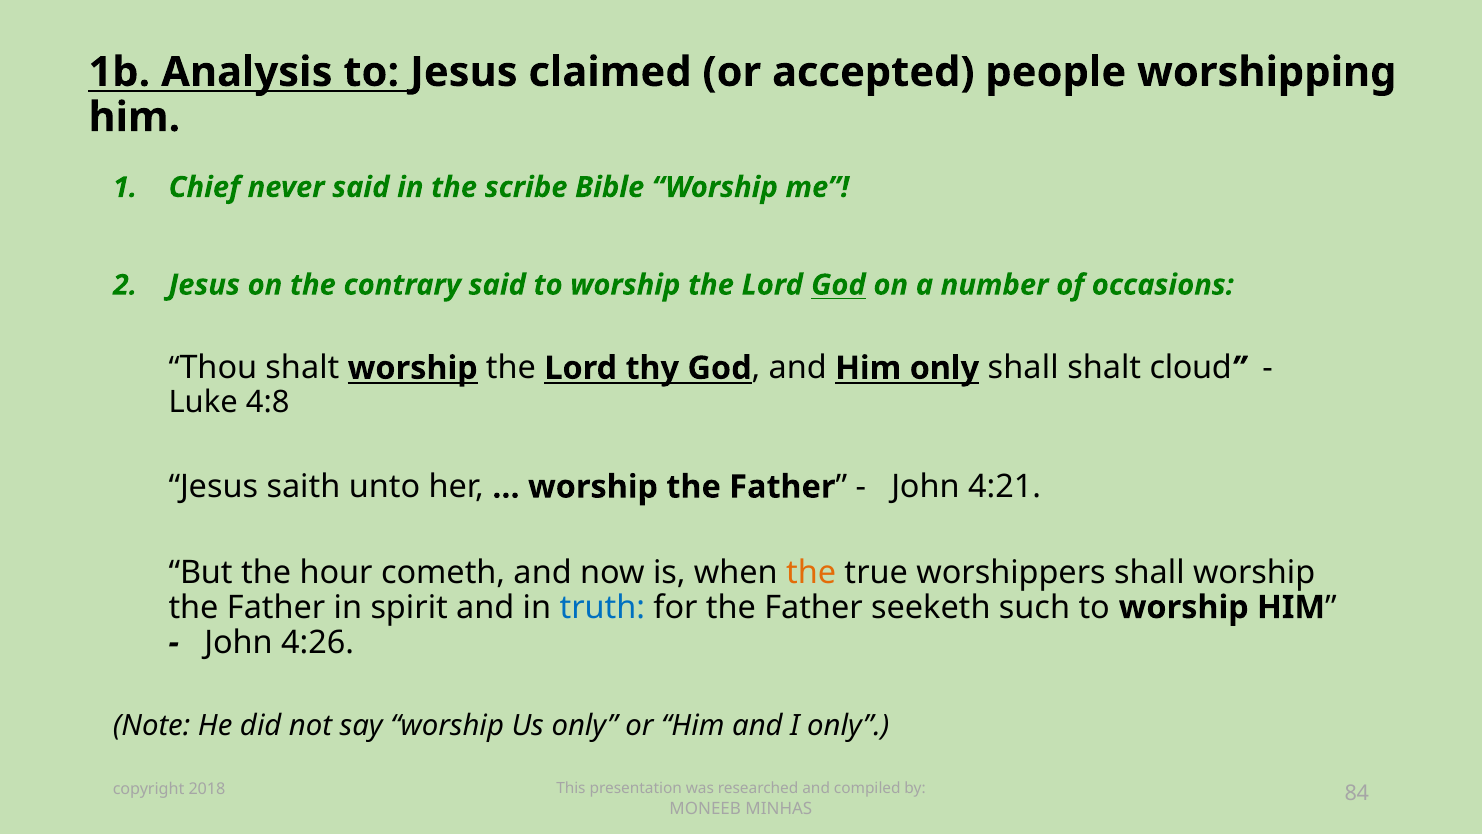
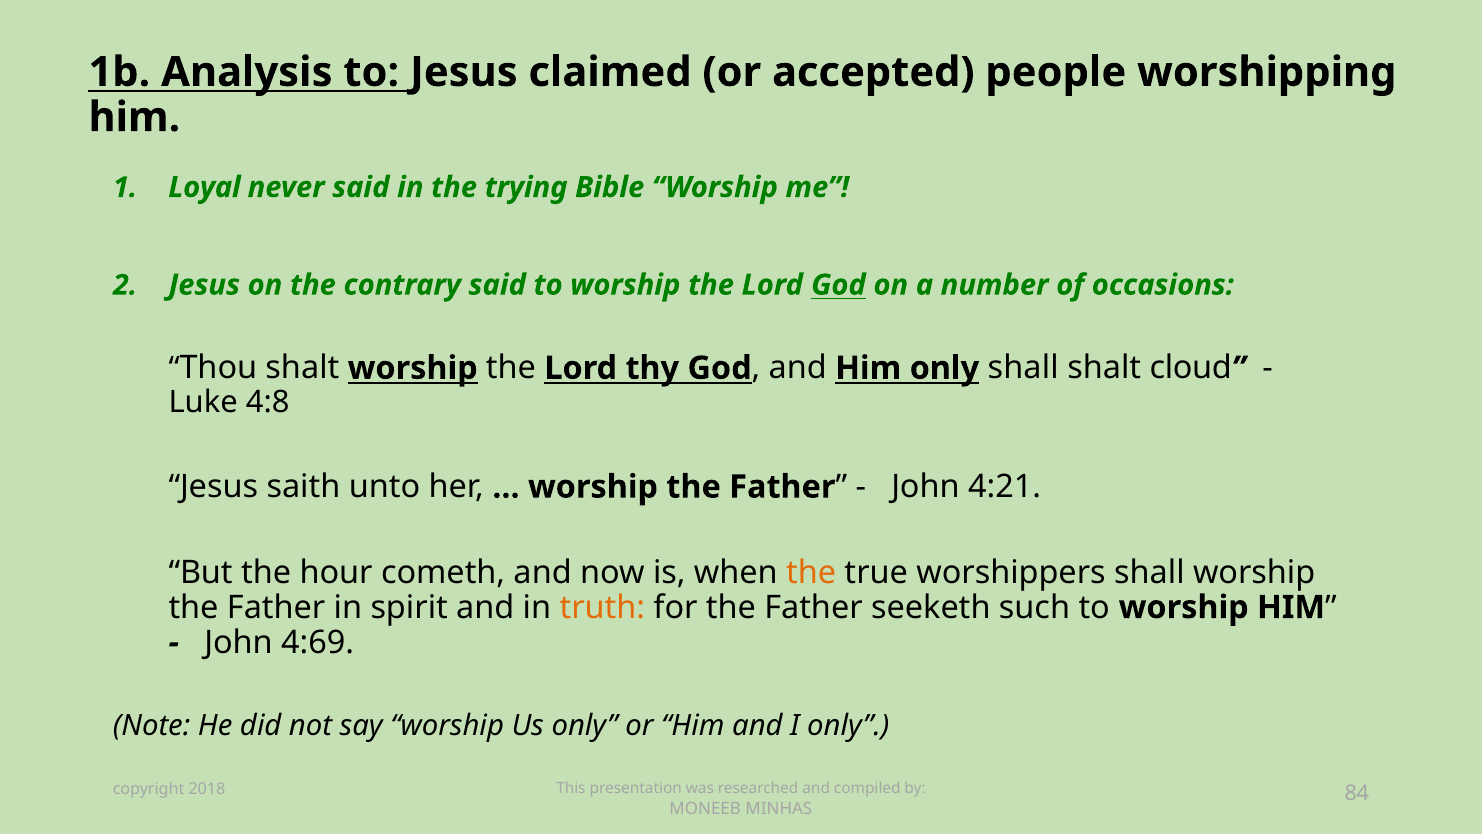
Chief: Chief -> Loyal (204, 187)
scribe: scribe -> trying (526, 187)
truth colour: blue -> orange (602, 607)
4:26: 4:26 -> 4:69 (318, 642)
